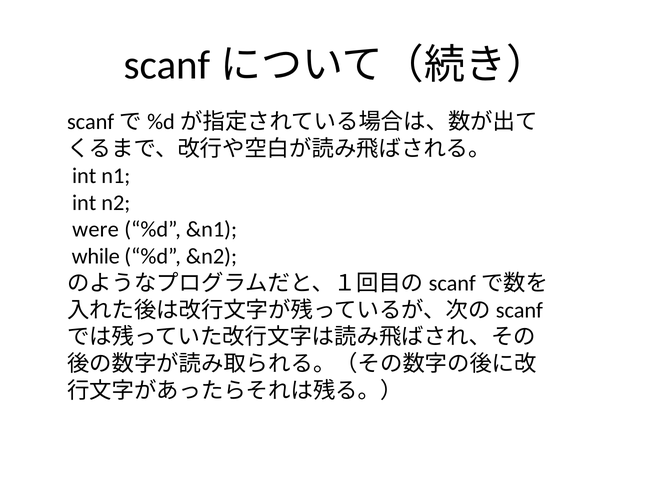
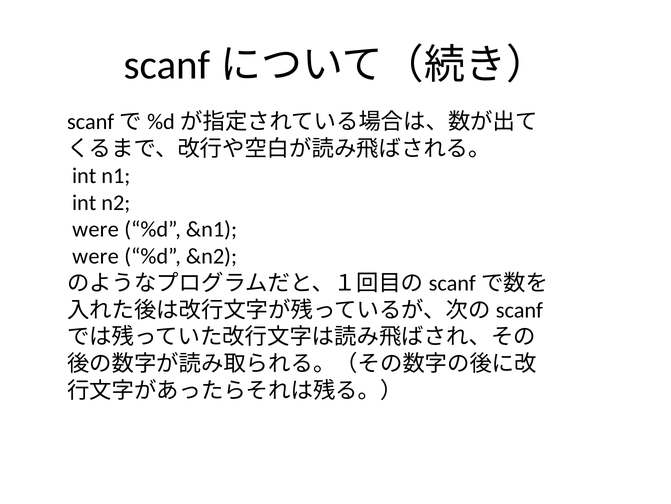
while: while -> were (96, 256)
